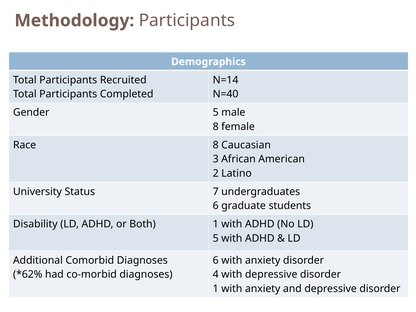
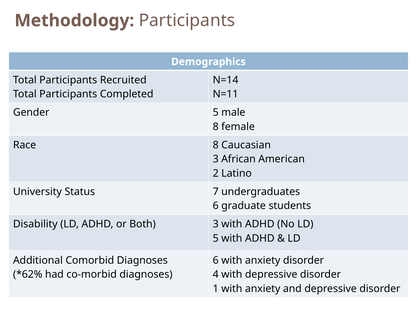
N=40: N=40 -> N=11 (226, 94)
Both 1: 1 -> 3 (216, 224)
